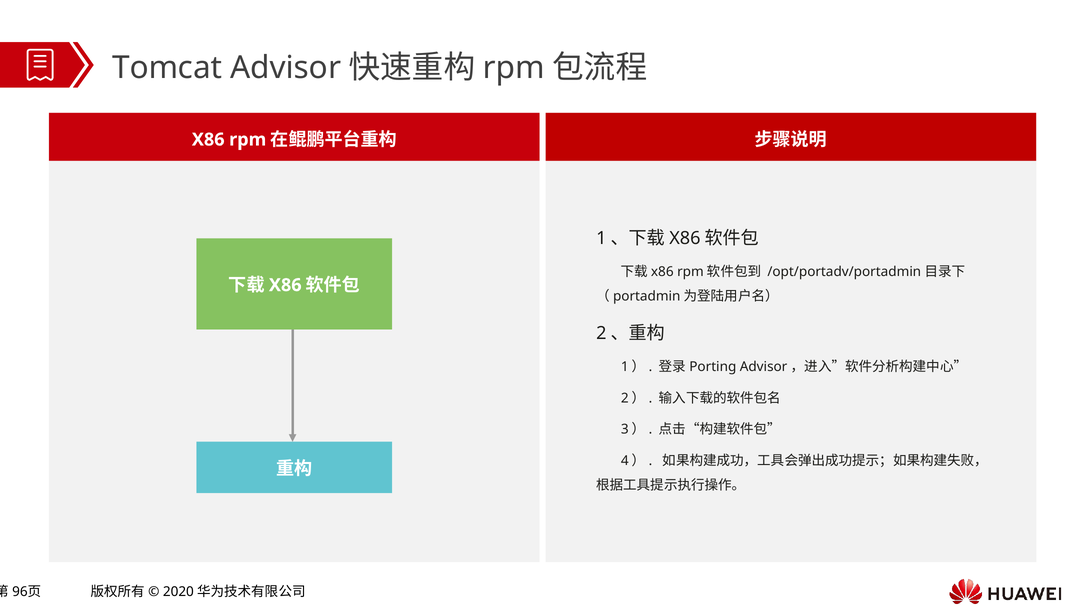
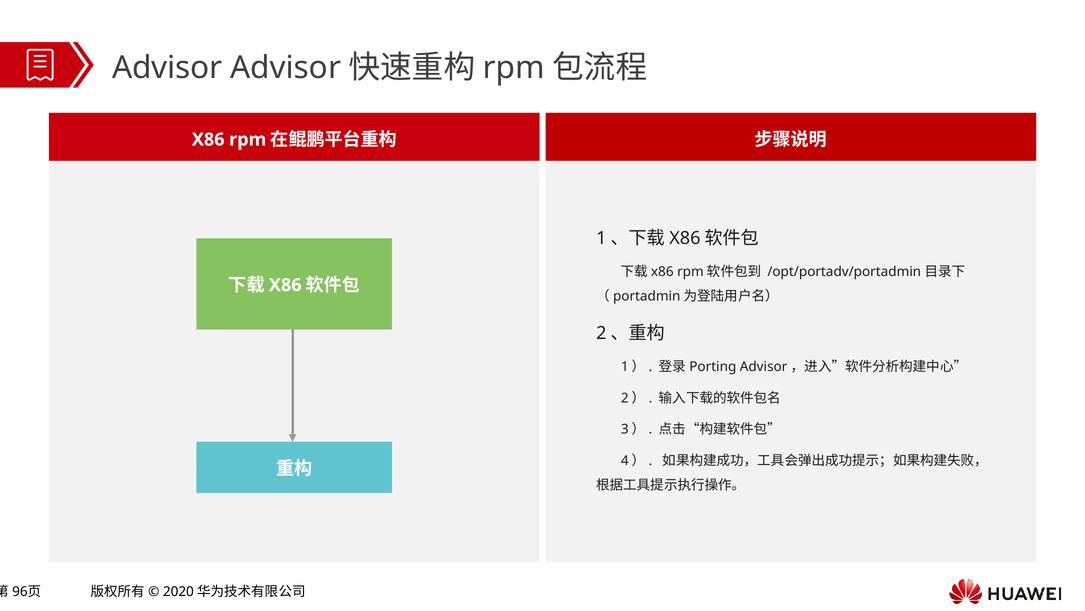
Tomcat: Tomcat -> Advisor (167, 68)
